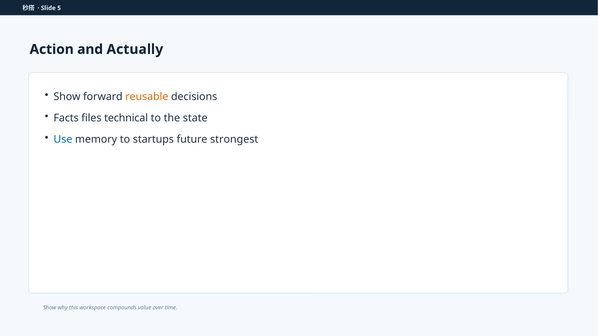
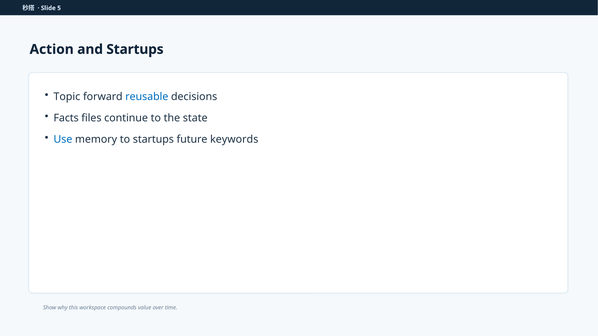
and Actually: Actually -> Startups (135, 49)
Show: Show -> Topic (67, 97)
reusable colour: orange -> blue (147, 97)
technical: technical -> continue (126, 118)
strongest: strongest -> keywords (234, 140)
